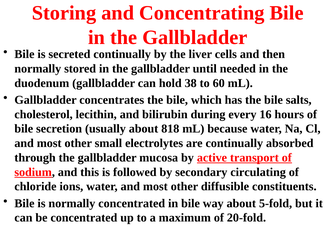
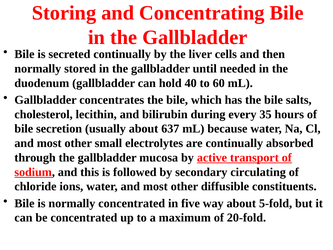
38: 38 -> 40 (191, 83)
16: 16 -> 35 (266, 114)
818: 818 -> 637 (170, 129)
in bile: bile -> five (190, 203)
